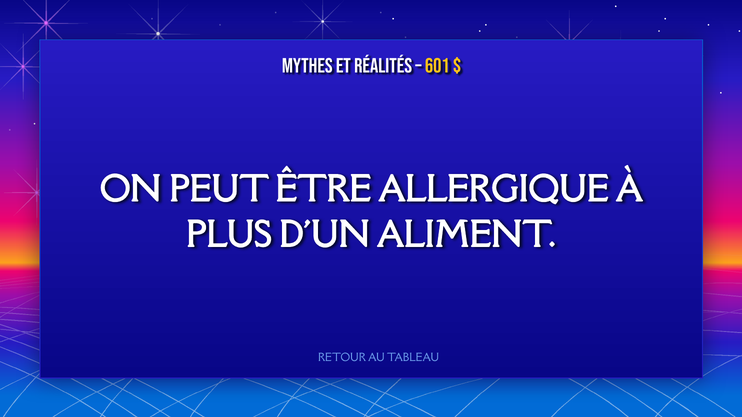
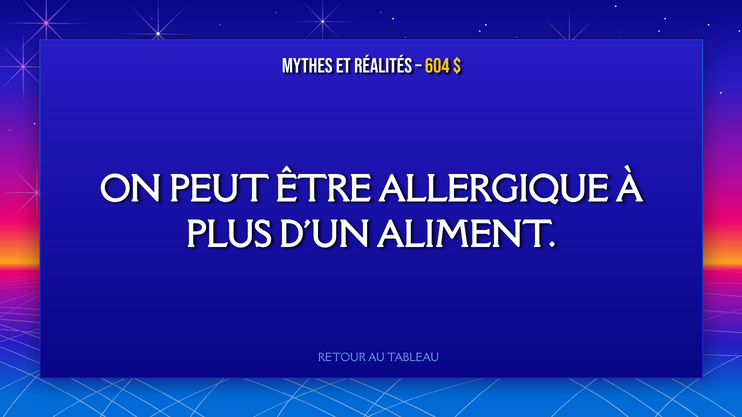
601: 601 -> 604 (437, 66)
